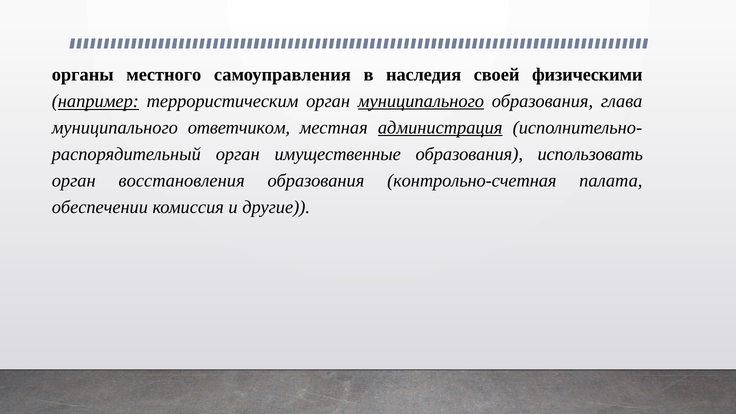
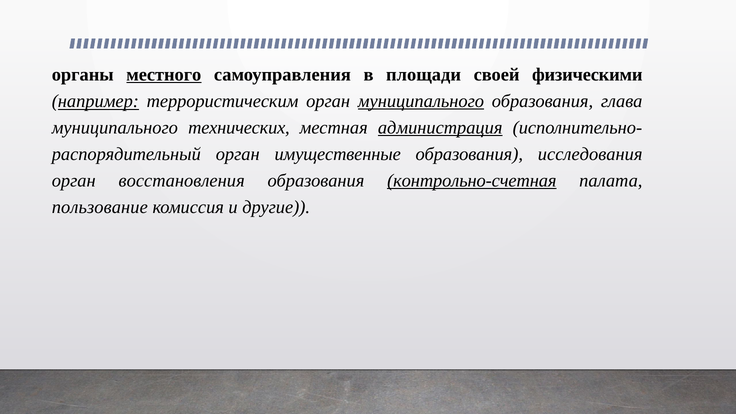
местного underline: none -> present (164, 75)
наследия: наследия -> площади (424, 75)
ответчиком: ответчиком -> технических (239, 128)
использовать: использовать -> исследования (590, 154)
контрольно-счетная underline: none -> present (472, 181)
обеспечении: обеспечении -> пользование (100, 207)
